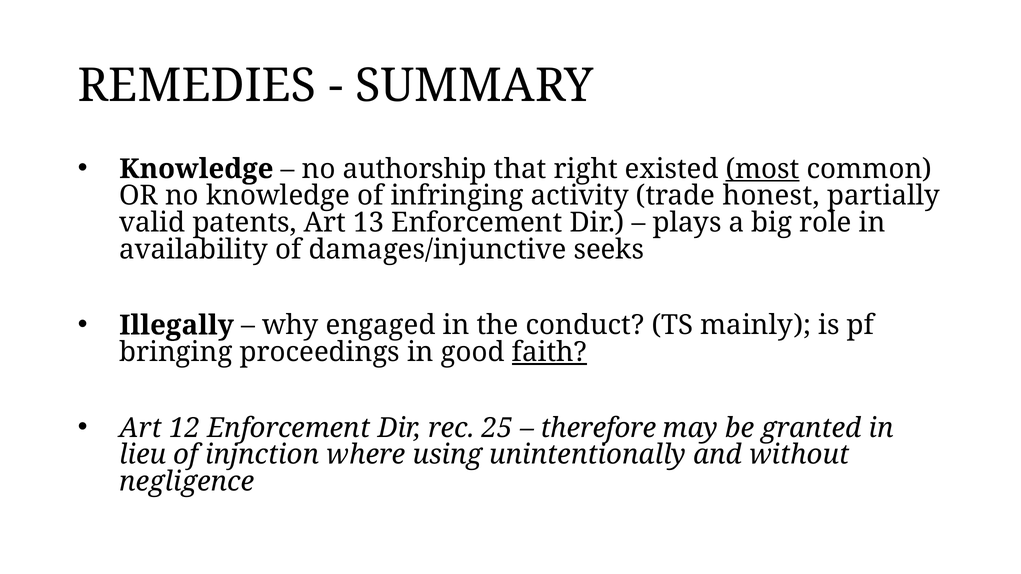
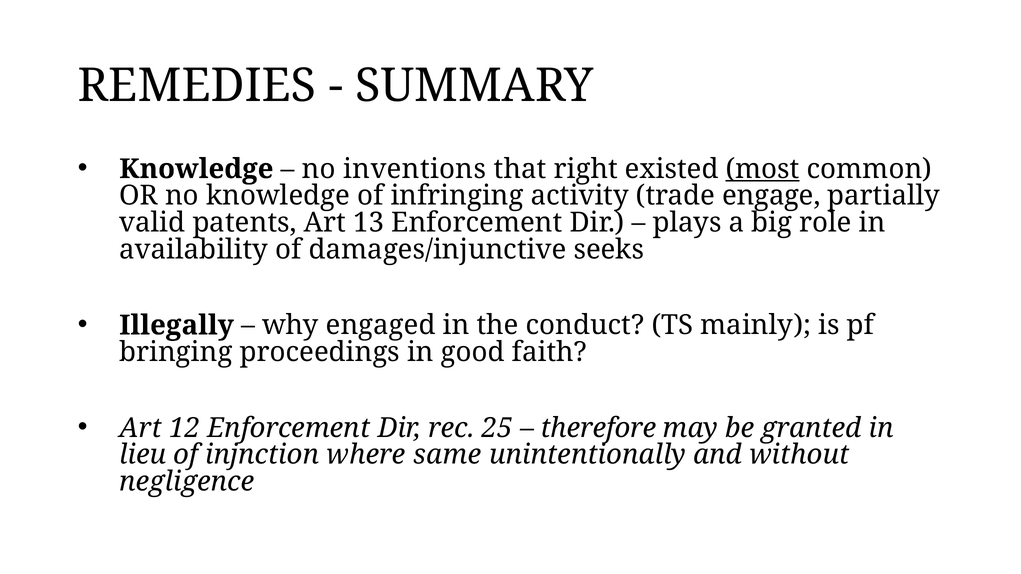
authorship: authorship -> inventions (415, 169)
honest: honest -> engage (771, 196)
faith underline: present -> none (549, 352)
using: using -> same (447, 455)
